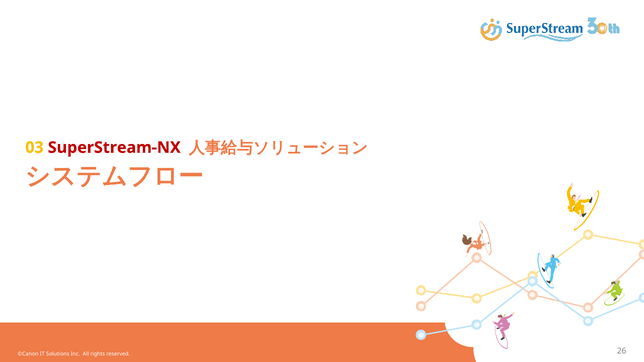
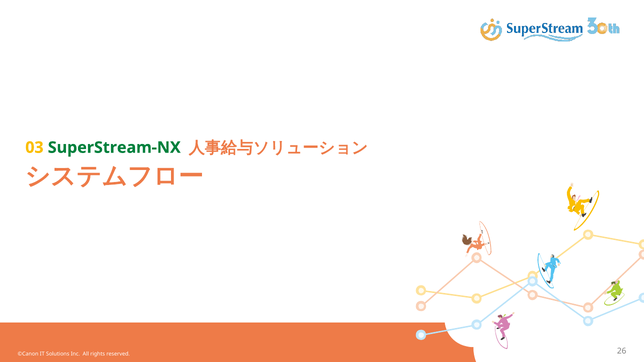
SuperStream-NX colour: red -> green (114, 148)
